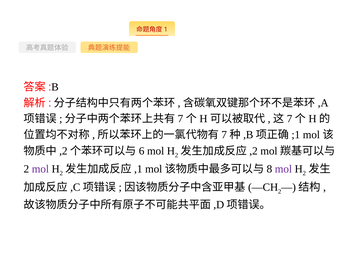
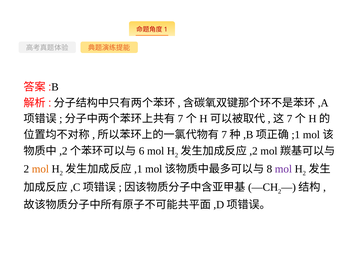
mol colour: purple -> orange (40, 169)
